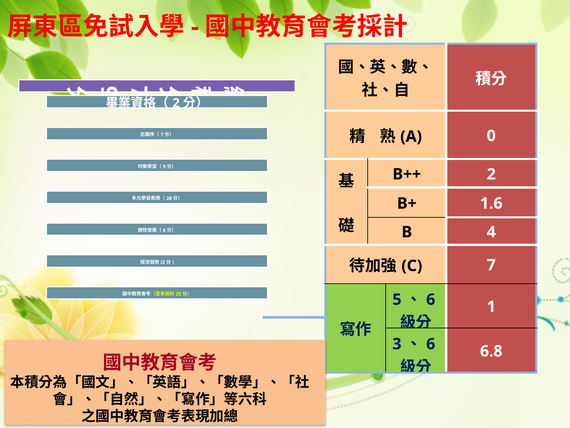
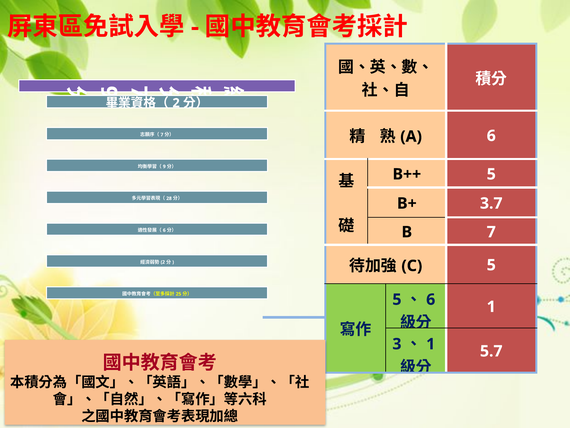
0: 0 -> 6 (491, 136)
B++ 2: 2 -> 5 (491, 174)
1.6: 1.6 -> 3.7 (491, 203)
B 4: 4 -> 7 (491, 232)
7: 7 -> 5 (491, 265)
6: 6 -> 1 (431, 344)
6.8: 6.8 -> 5.7 (491, 351)
